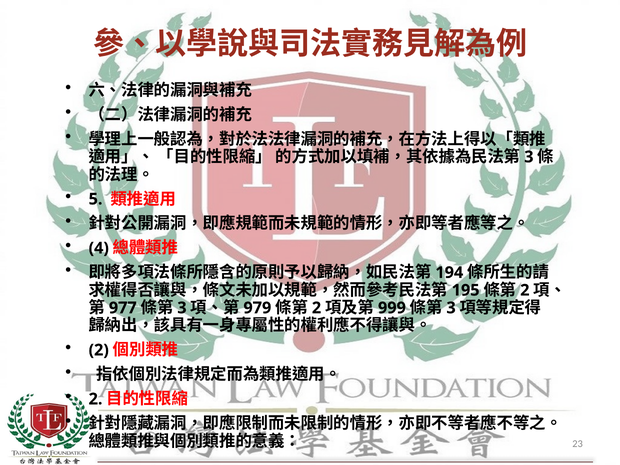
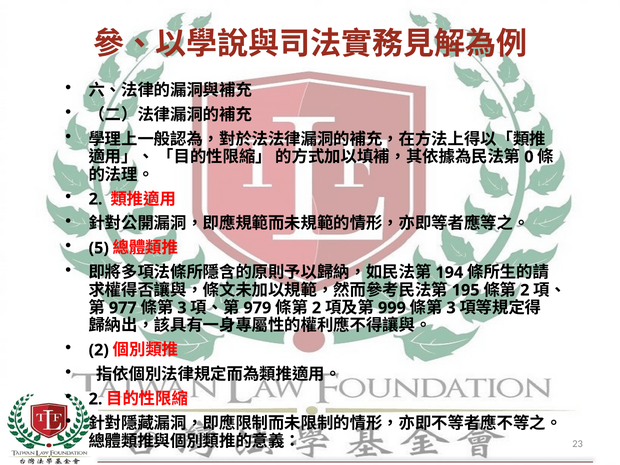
3: 3 -> 0 (529, 157)
5: 5 -> 2 (96, 199)
4: 4 -> 5 (99, 248)
